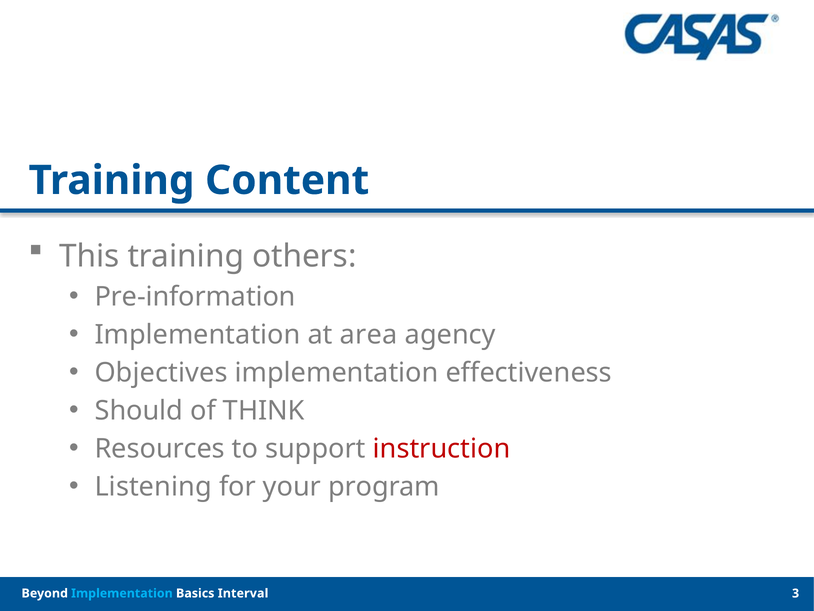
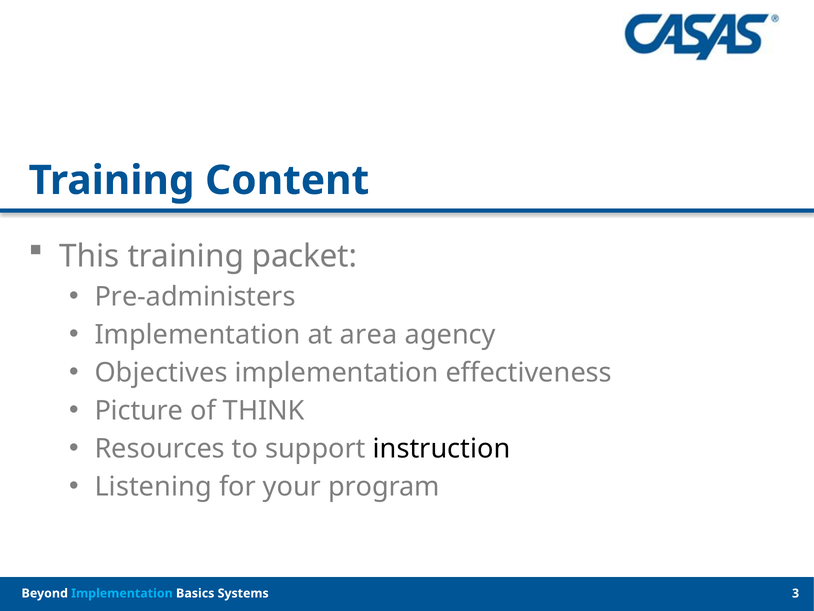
others: others -> packet (304, 256)
Pre-information: Pre-information -> Pre-administers (195, 296)
Should: Should -> Picture (139, 410)
instruction colour: red -> black (442, 448)
Interval: Interval -> Systems (243, 593)
